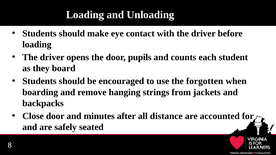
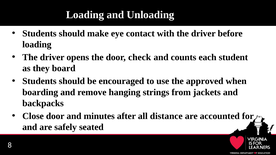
pupils: pupils -> check (140, 57)
forgotten: forgotten -> approved (205, 81)
